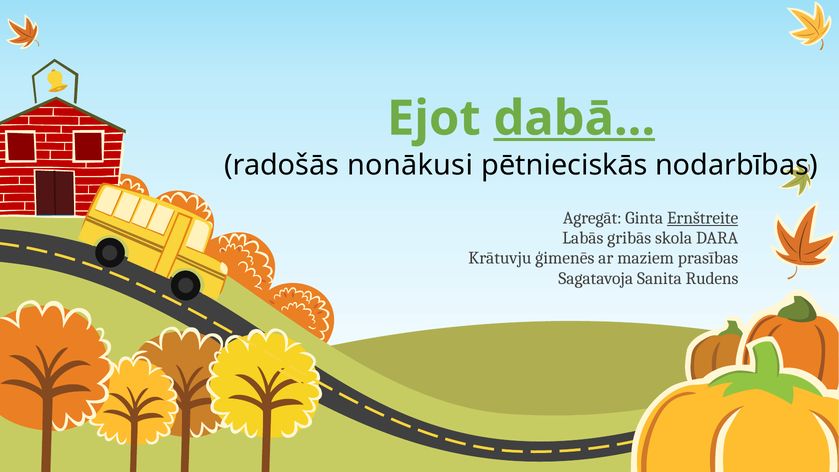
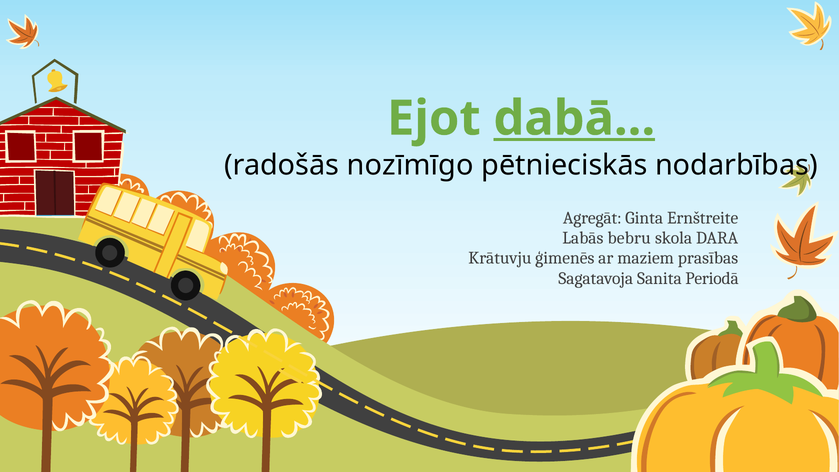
nonākusi: nonākusi -> nozīmīgo (410, 165)
Ernštreite underline: present -> none (703, 218)
gribās: gribās -> bebru (629, 238)
Rudens: Rudens -> Periodā (712, 278)
